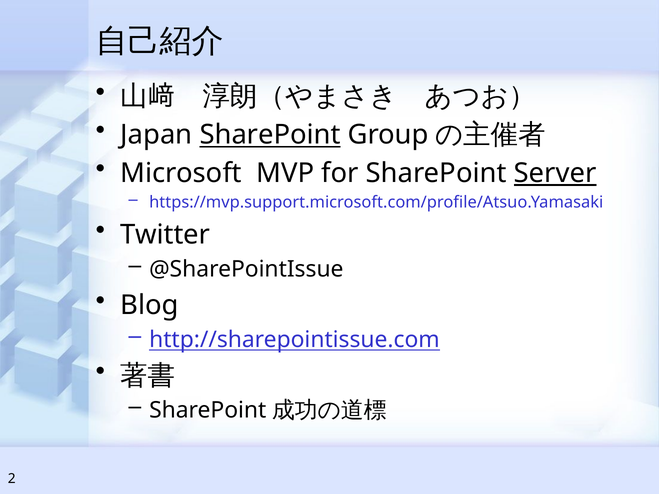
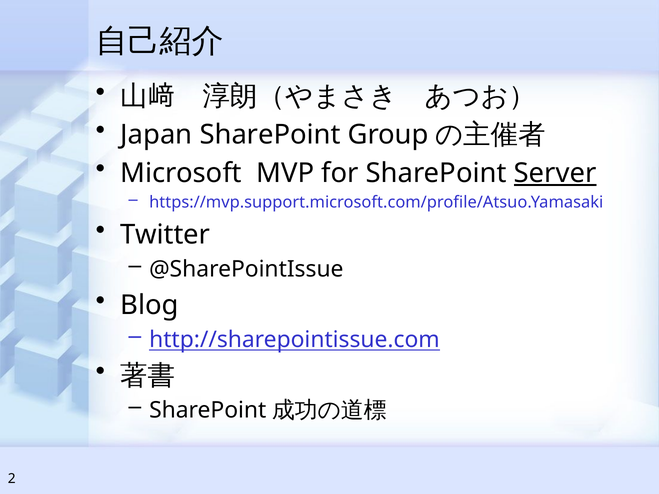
SharePoint underline: present -> none (270, 135)
